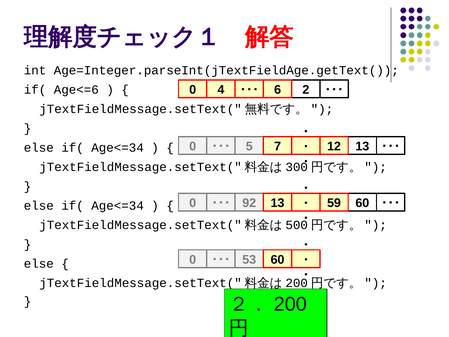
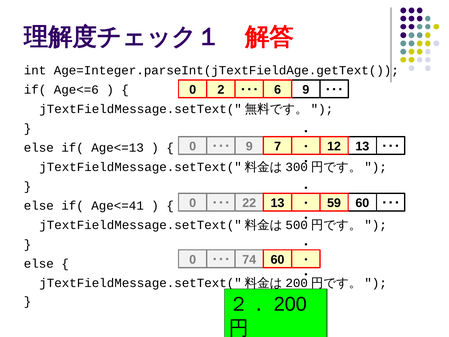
4: 4 -> 2 (221, 90)
2: 2 -> 9 (306, 90)
5: 5 -> 9 (249, 146)
Age<=34: Age<=34 -> Age<=13 (118, 148)
92: 92 -> 22 (249, 203)
Age<=34: Age<=34 -> Age<=41 (118, 206)
53: 53 -> 74 (249, 259)
